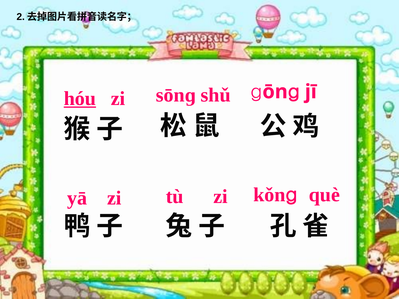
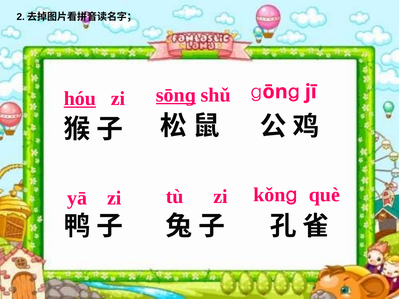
sōnɡ underline: none -> present (176, 95)
